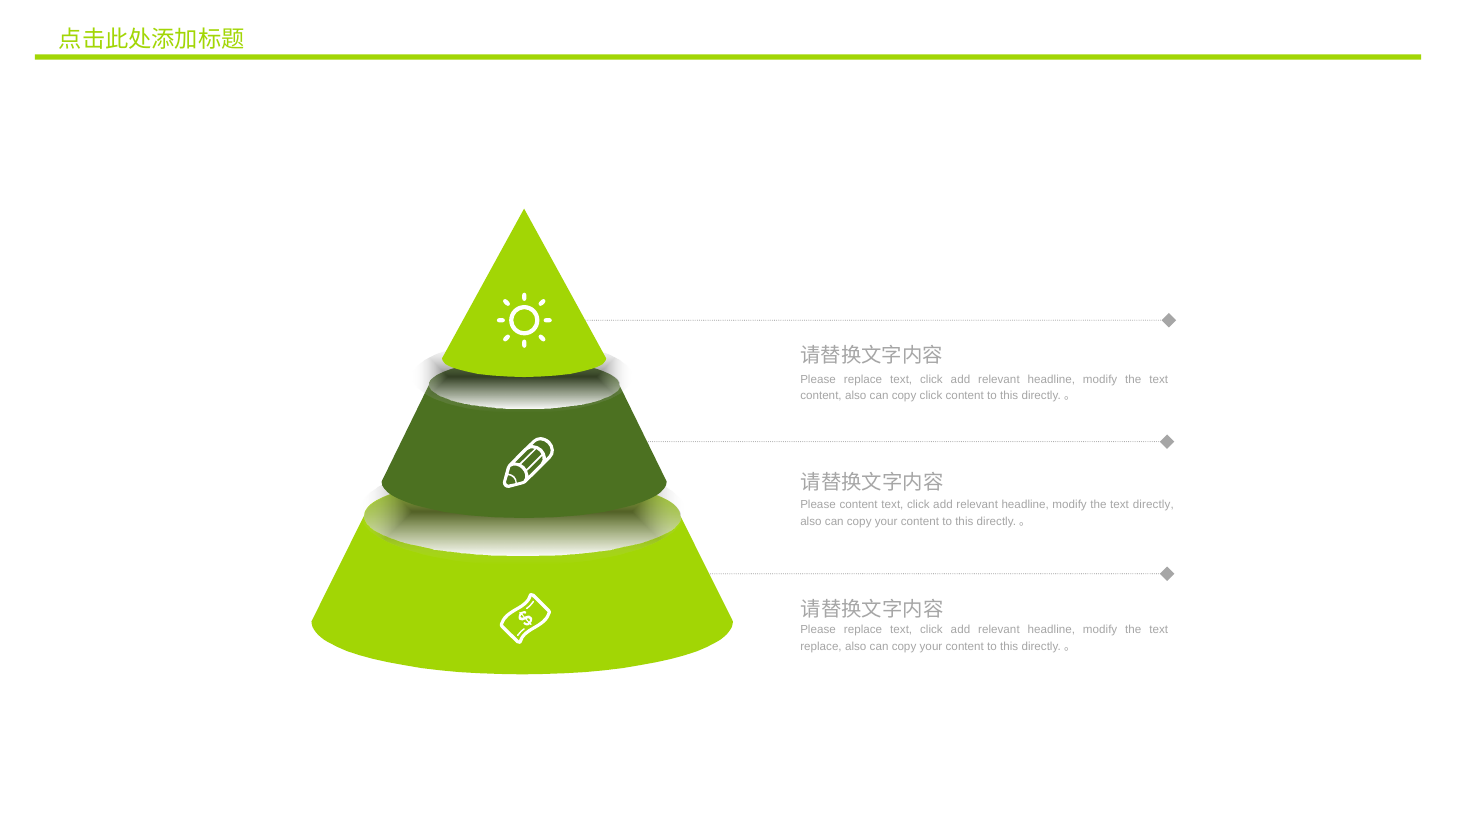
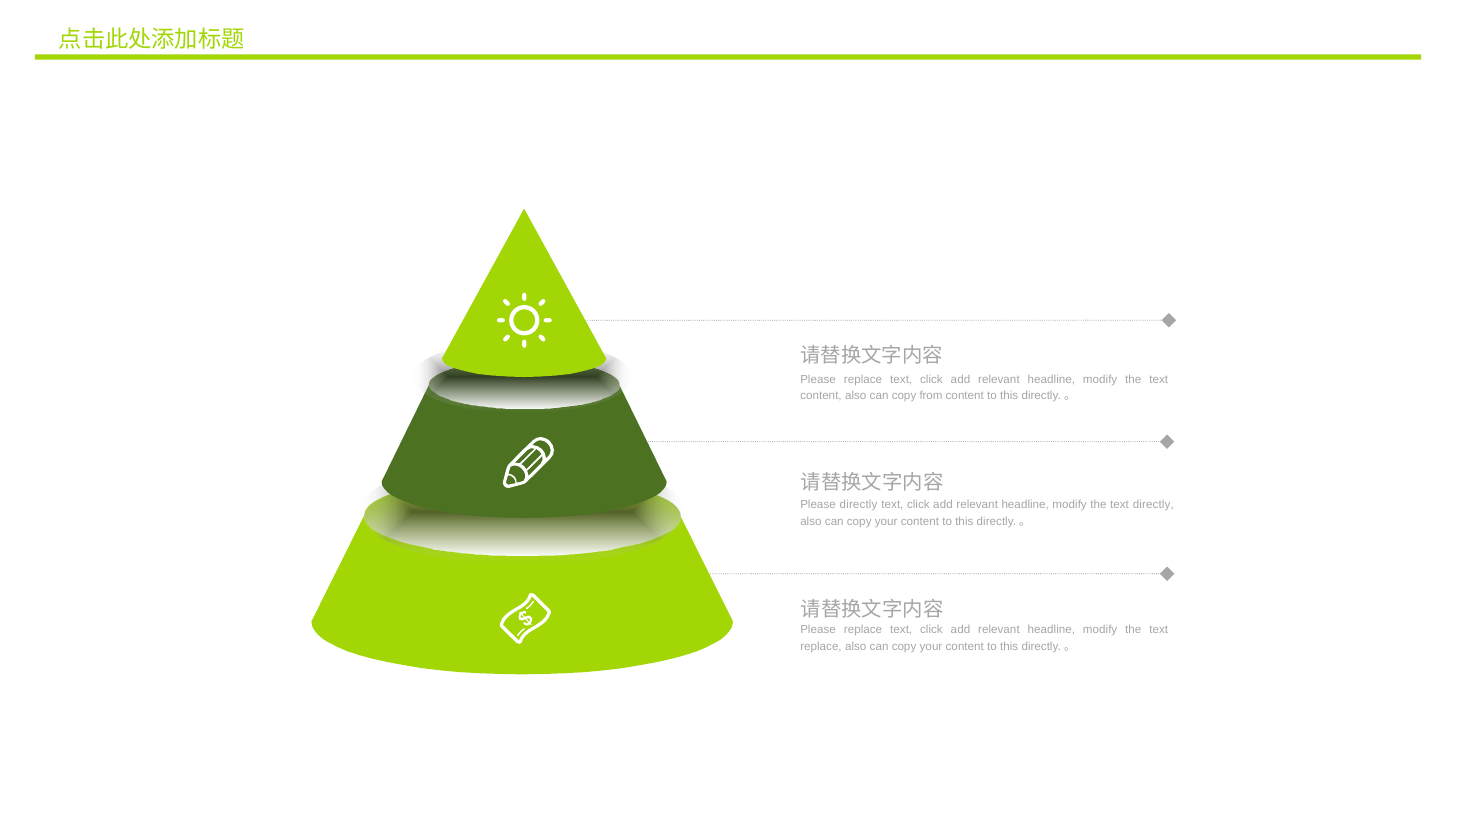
copy click: click -> from (931, 396)
Please content: content -> directly (859, 504)
